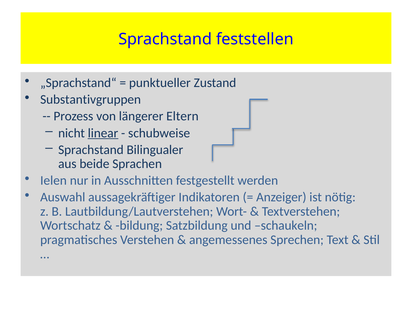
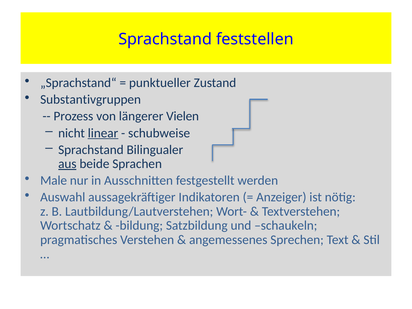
Eltern: Eltern -> Vielen (183, 116)
aus underline: none -> present (67, 164)
Ielen: Ielen -> Male (54, 181)
